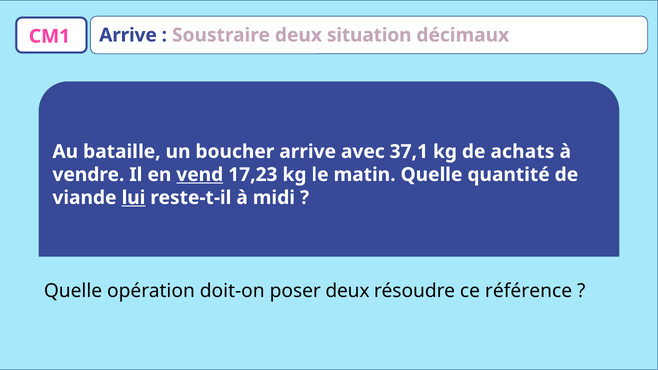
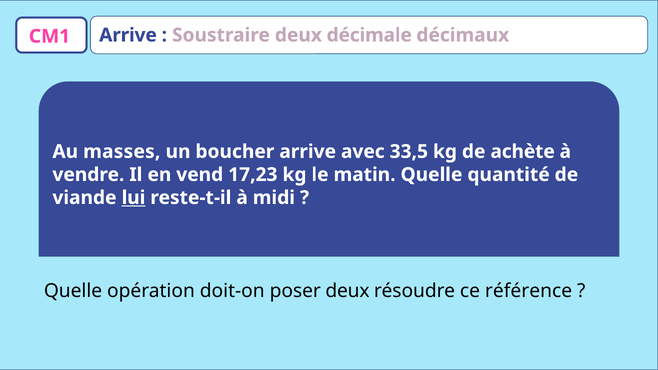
situation: situation -> décimale (369, 35)
bataille: bataille -> masses (122, 152)
37,1: 37,1 -> 33,5 (409, 152)
achats: achats -> achète (523, 152)
vend underline: present -> none (200, 175)
